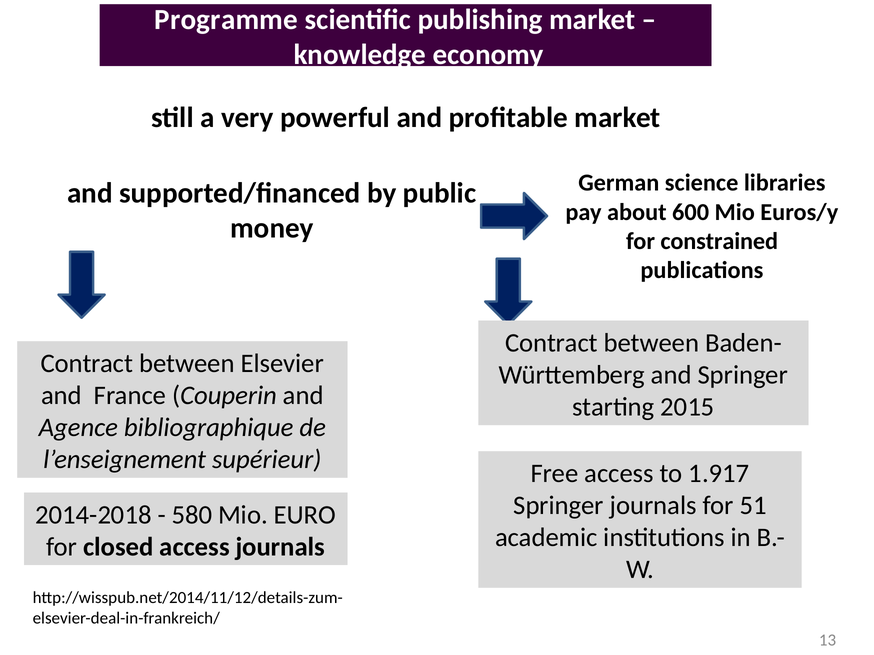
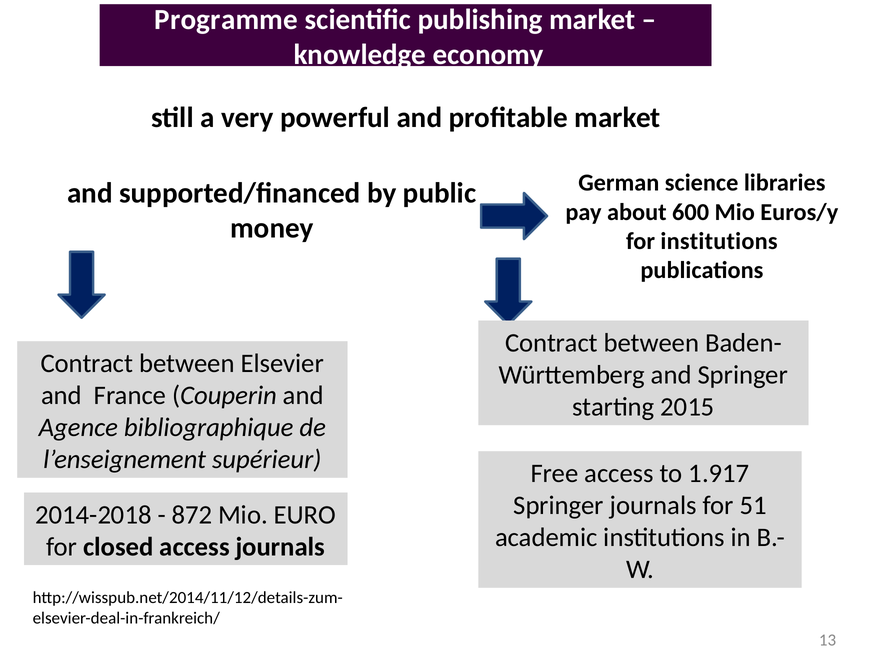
for constrained: constrained -> institutions (719, 241)
580: 580 -> 872 (192, 515)
